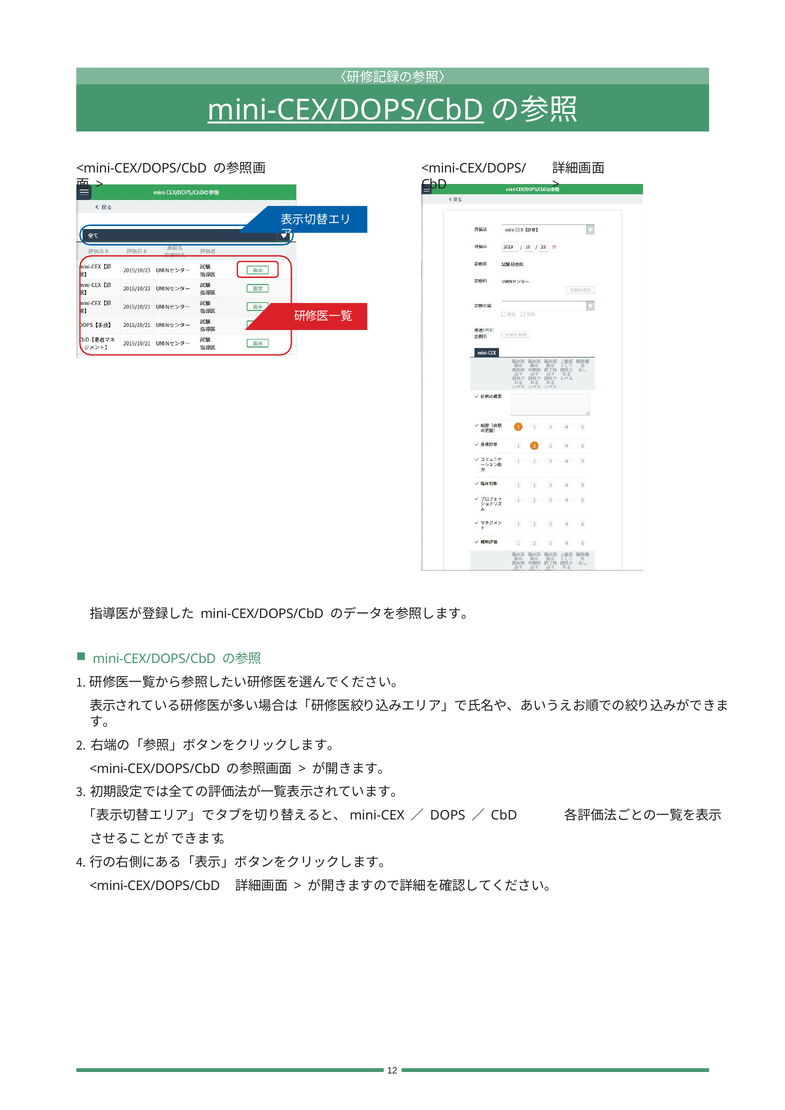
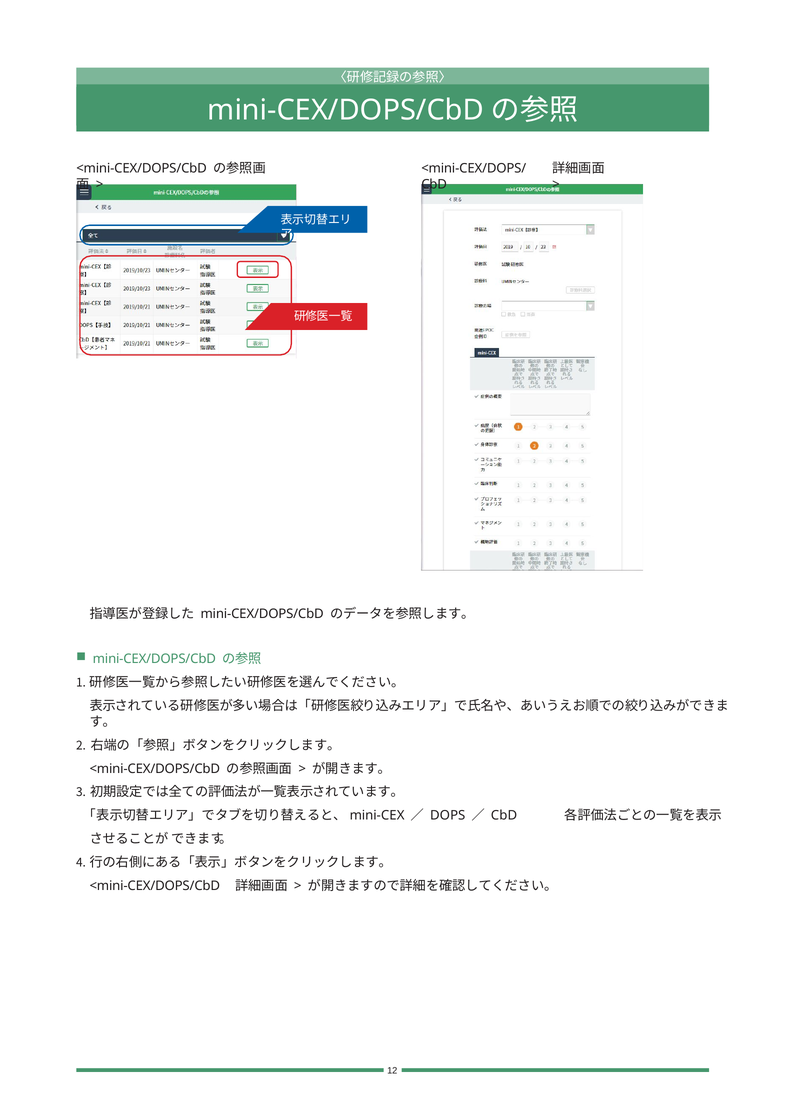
mini-CEX/DOPS/CbD underline: present -> none (346, 110)
